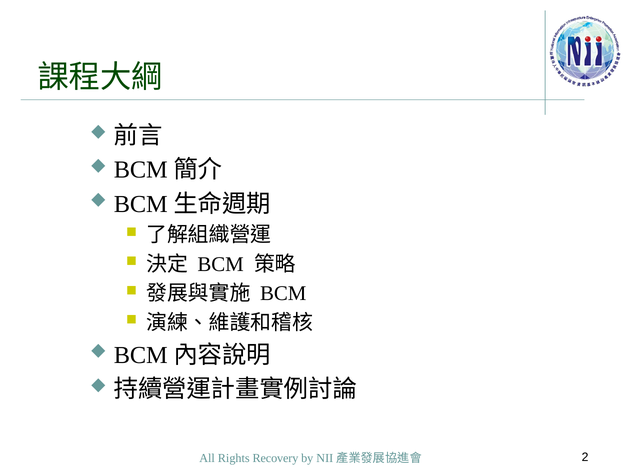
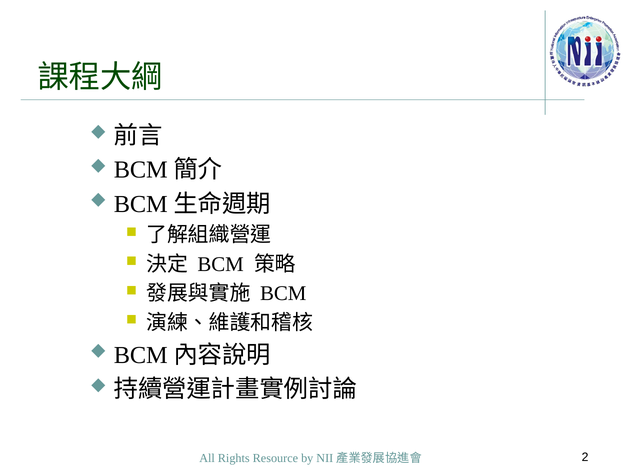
Recovery: Recovery -> Resource (275, 458)
